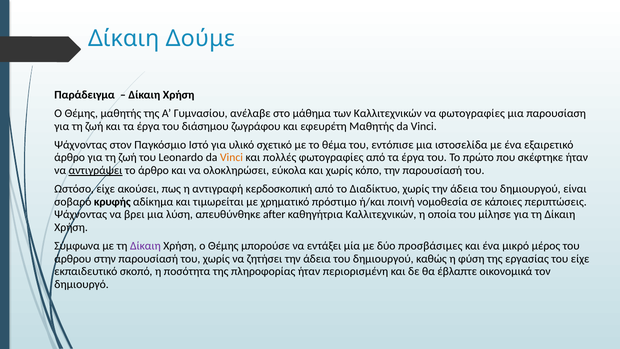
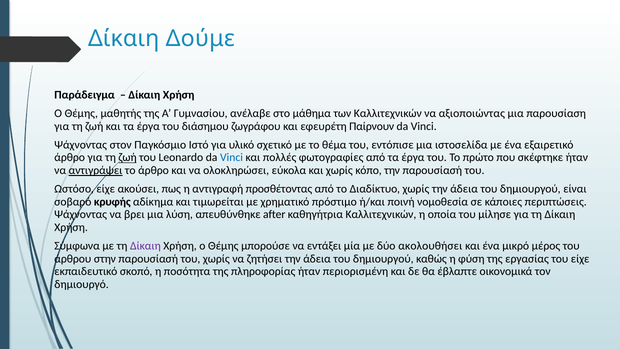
να φωτογραφίες: φωτογραφίες -> αξιοποιώντας (472, 113)
εφευρέτη Μαθητής: Μαθητής -> Παίρνουν (372, 126)
ζωή underline: none -> present (128, 158)
Vinci colour: orange -> blue (231, 158)
κερδοσκοπική: κερδοσκοπική -> προσθέτοντας (279, 189)
προσβάσιμες: προσβάσιμες -> ακολουθήσει (430, 246)
